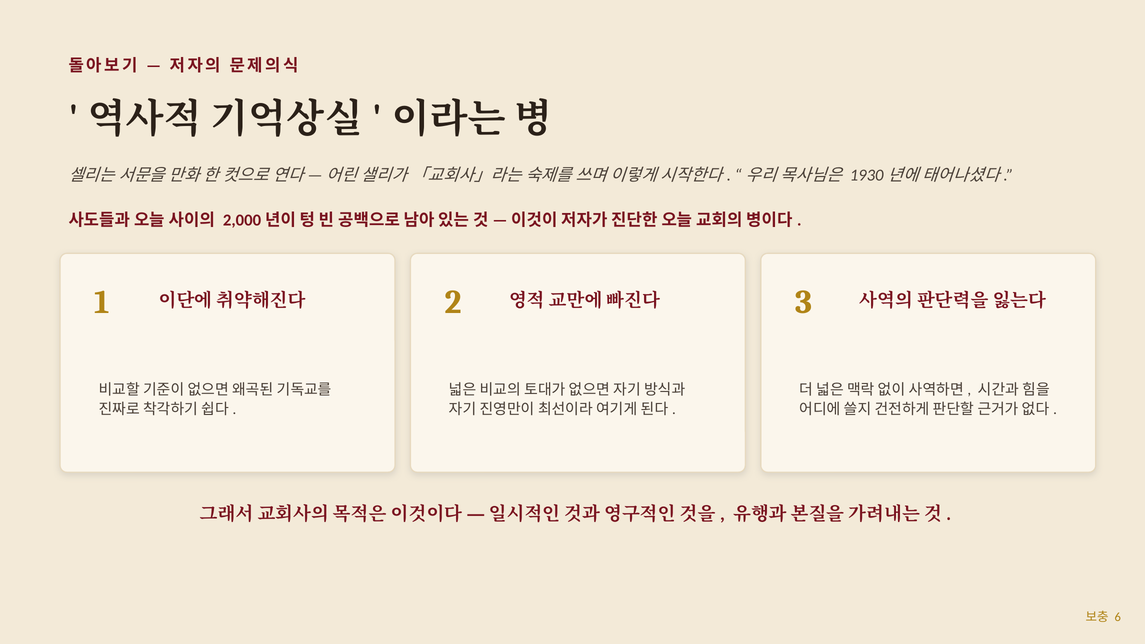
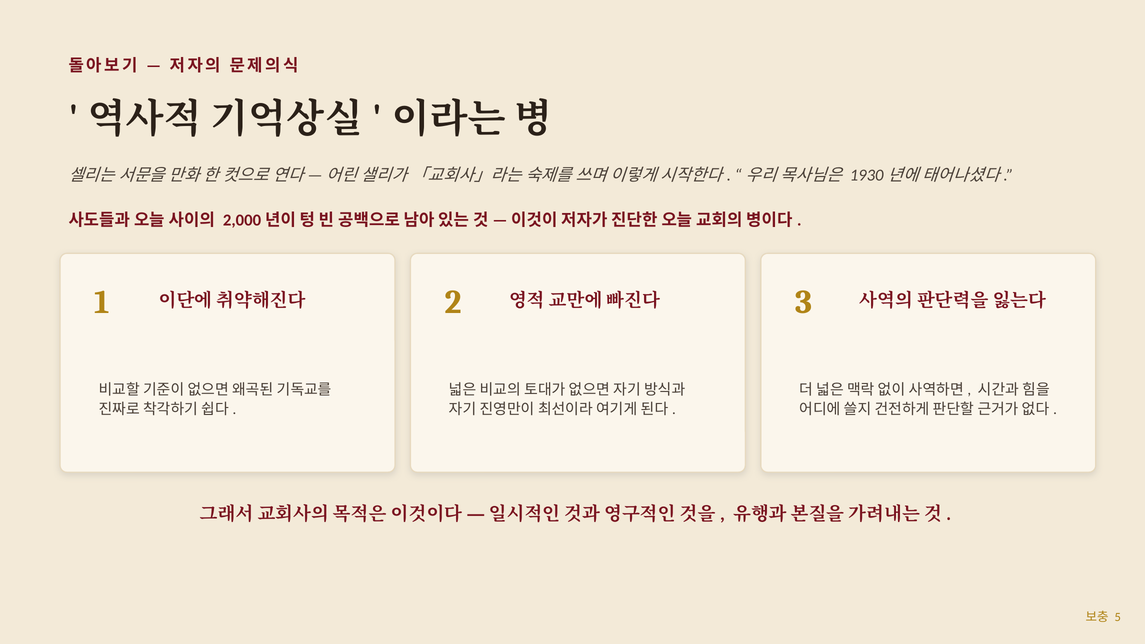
6: 6 -> 5 (1118, 617)
